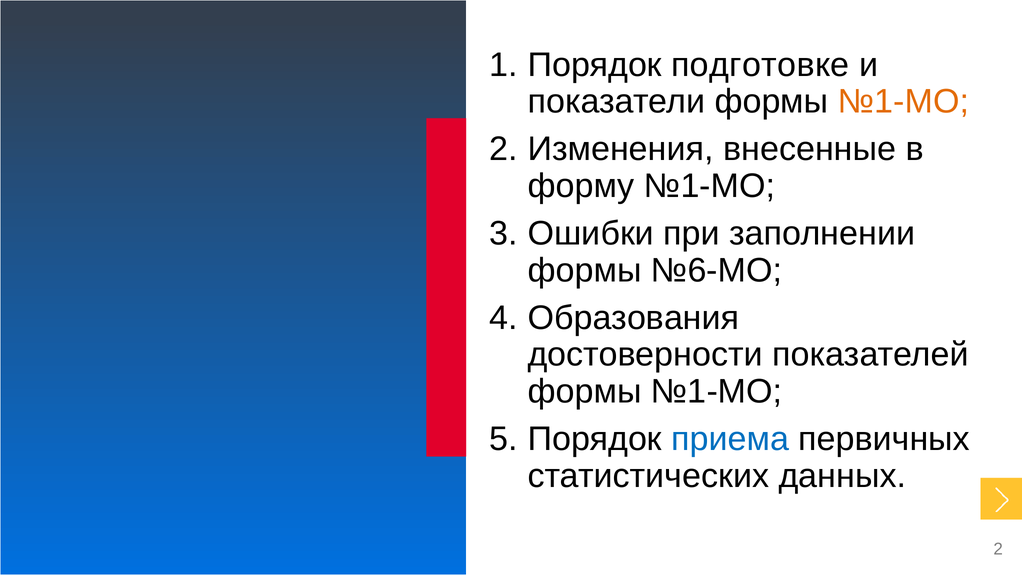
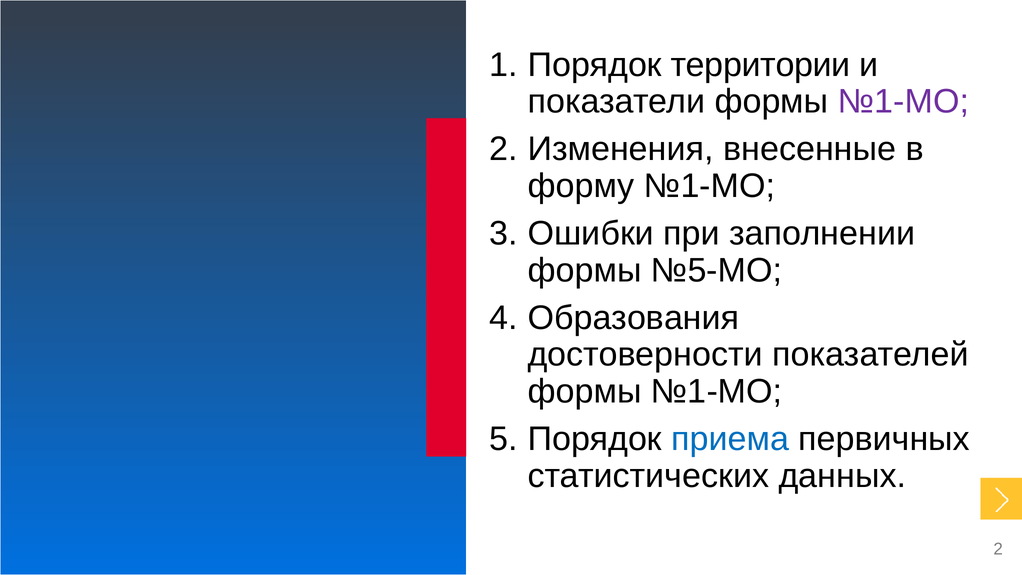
подготовке: подготовке -> территории (761, 65)
№1-МО colour: orange -> purple (903, 102)
№6-МО: №6-МО -> №5-МО (717, 270)
